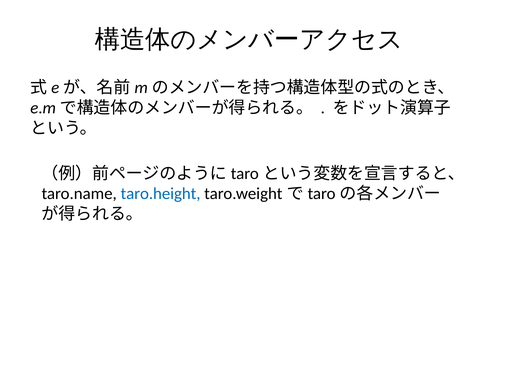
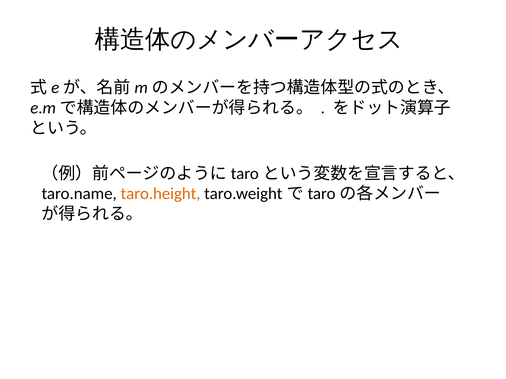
taro.height colour: blue -> orange (161, 194)
